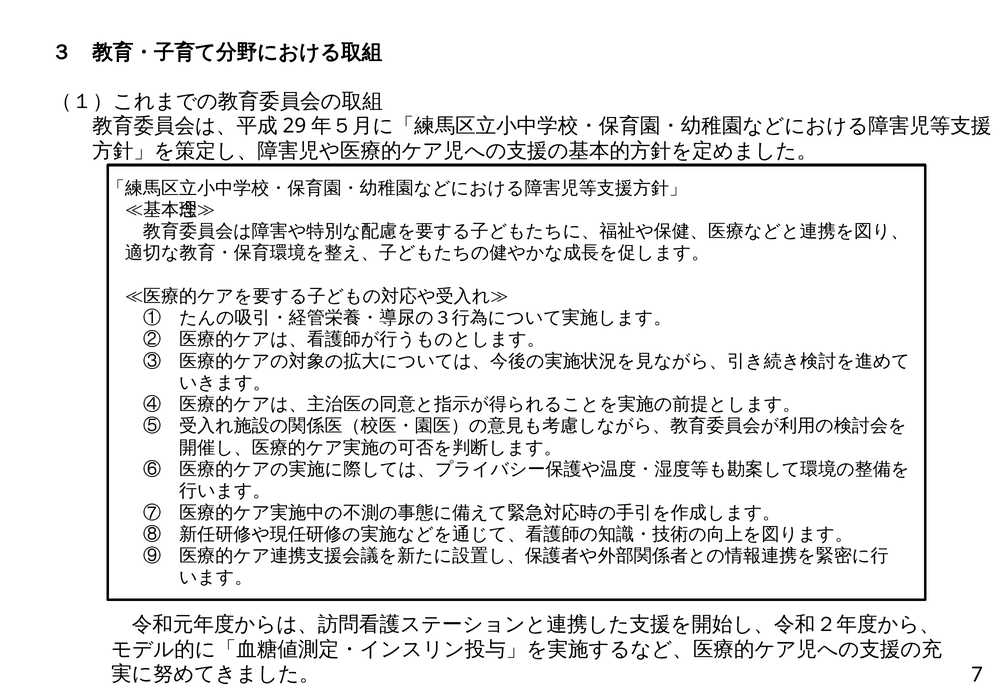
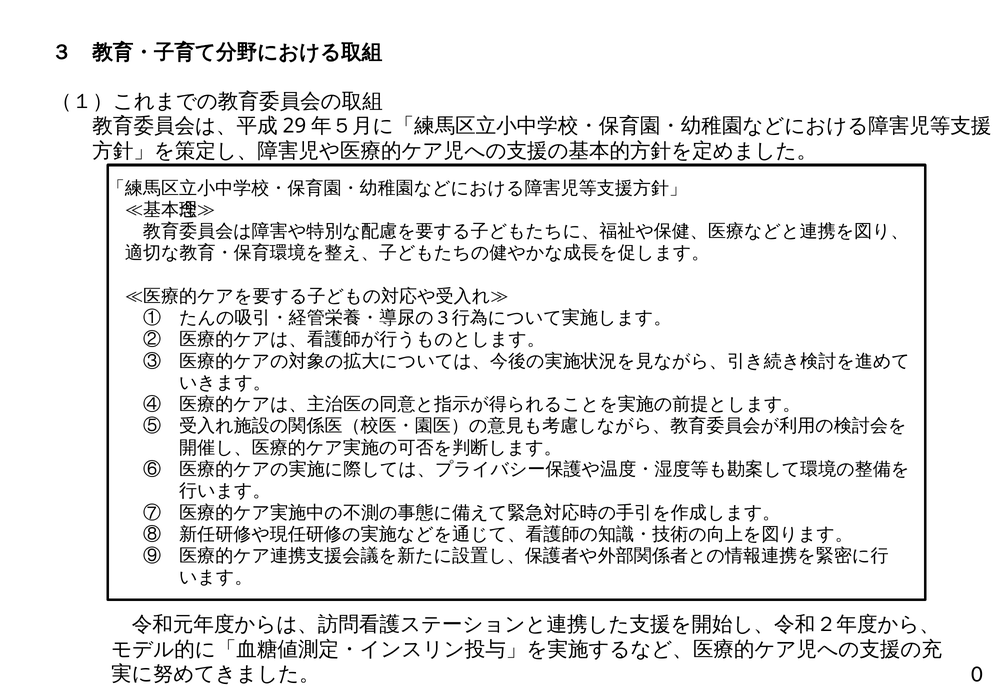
7: 7 -> 0 (977, 674)
